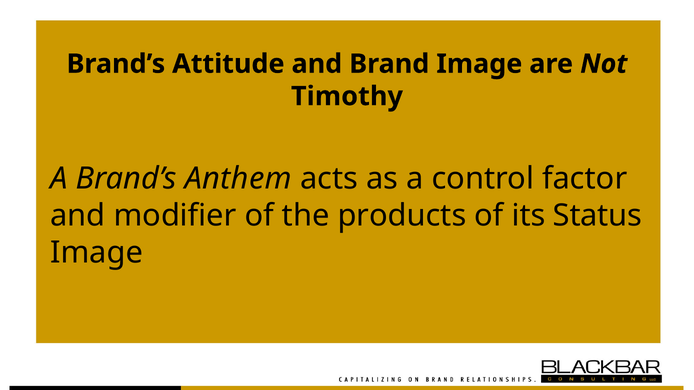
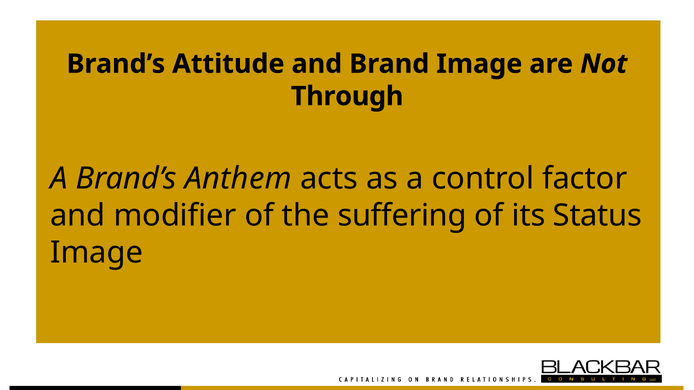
Timothy: Timothy -> Through (347, 96)
products: products -> suffering (402, 216)
